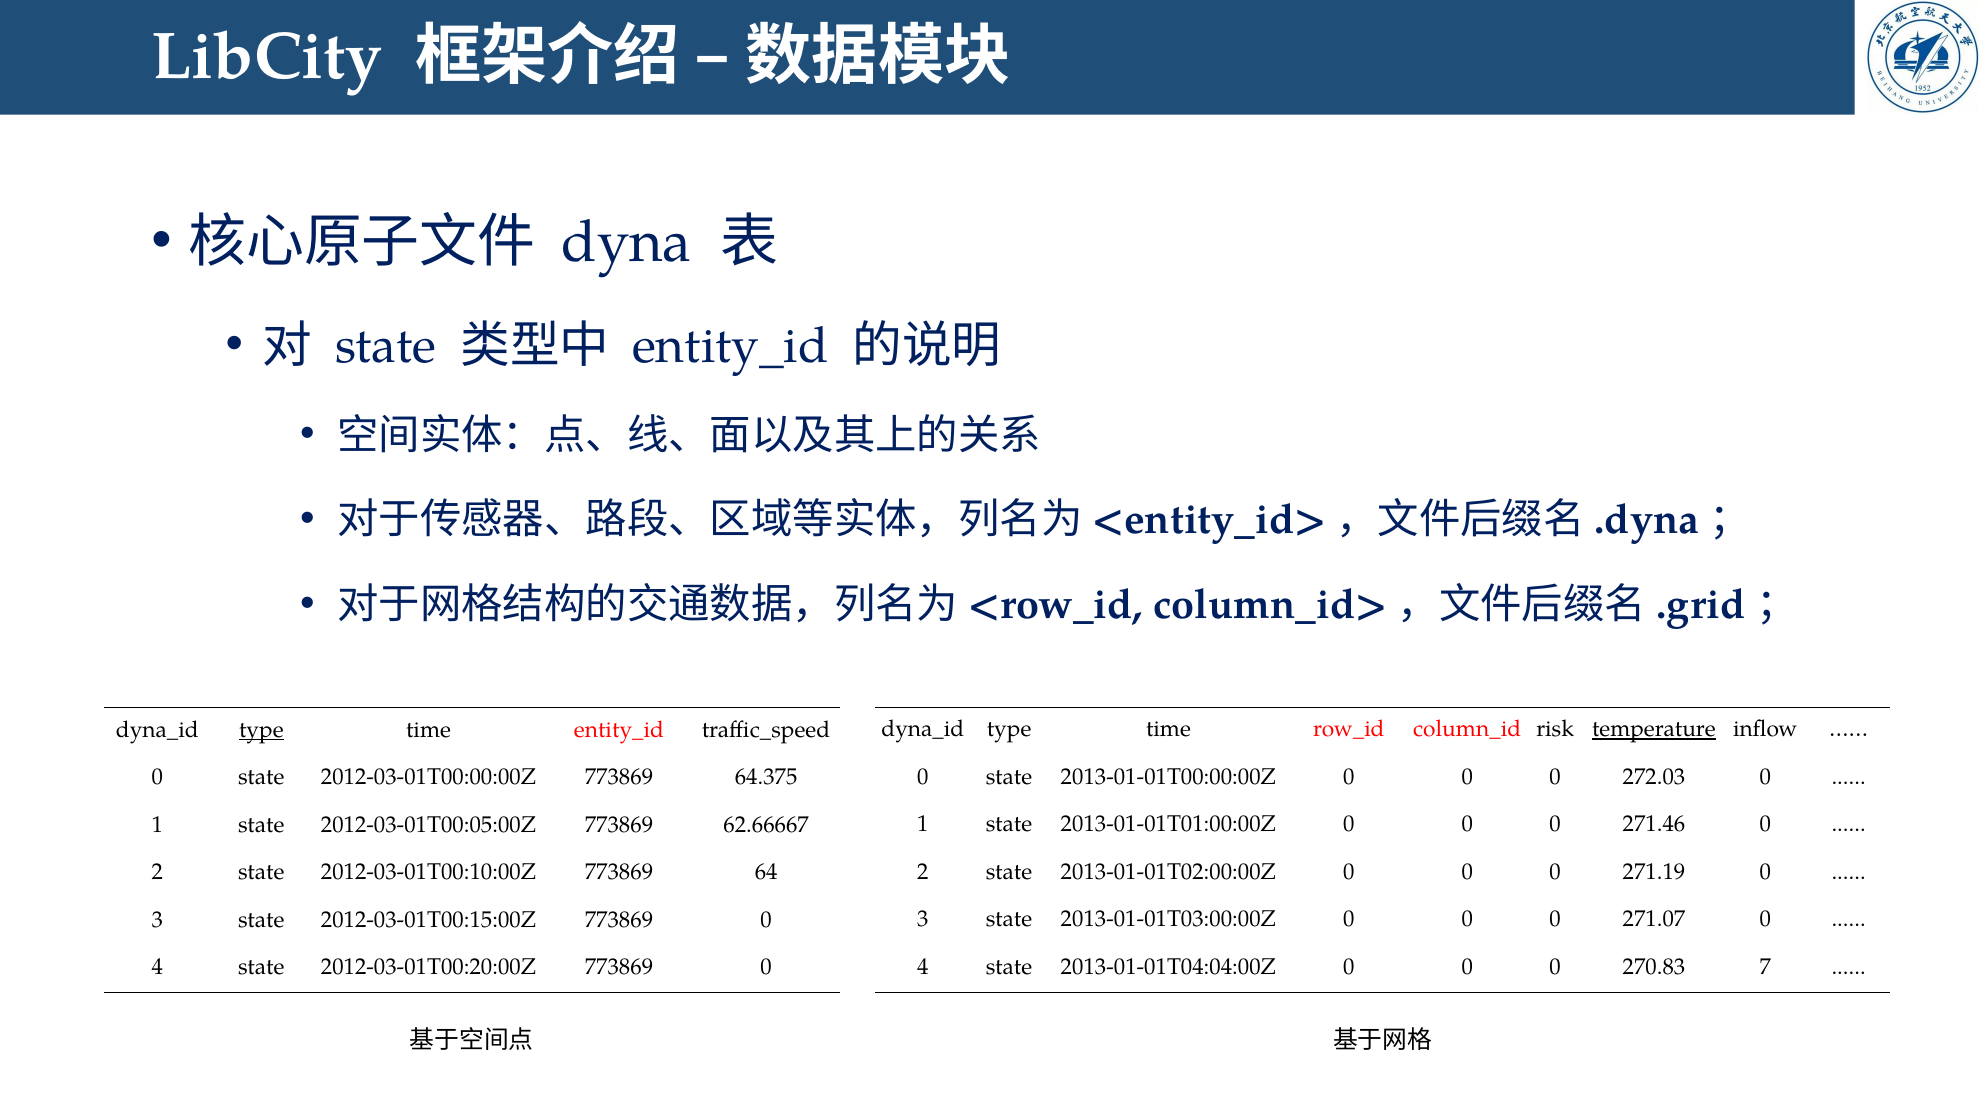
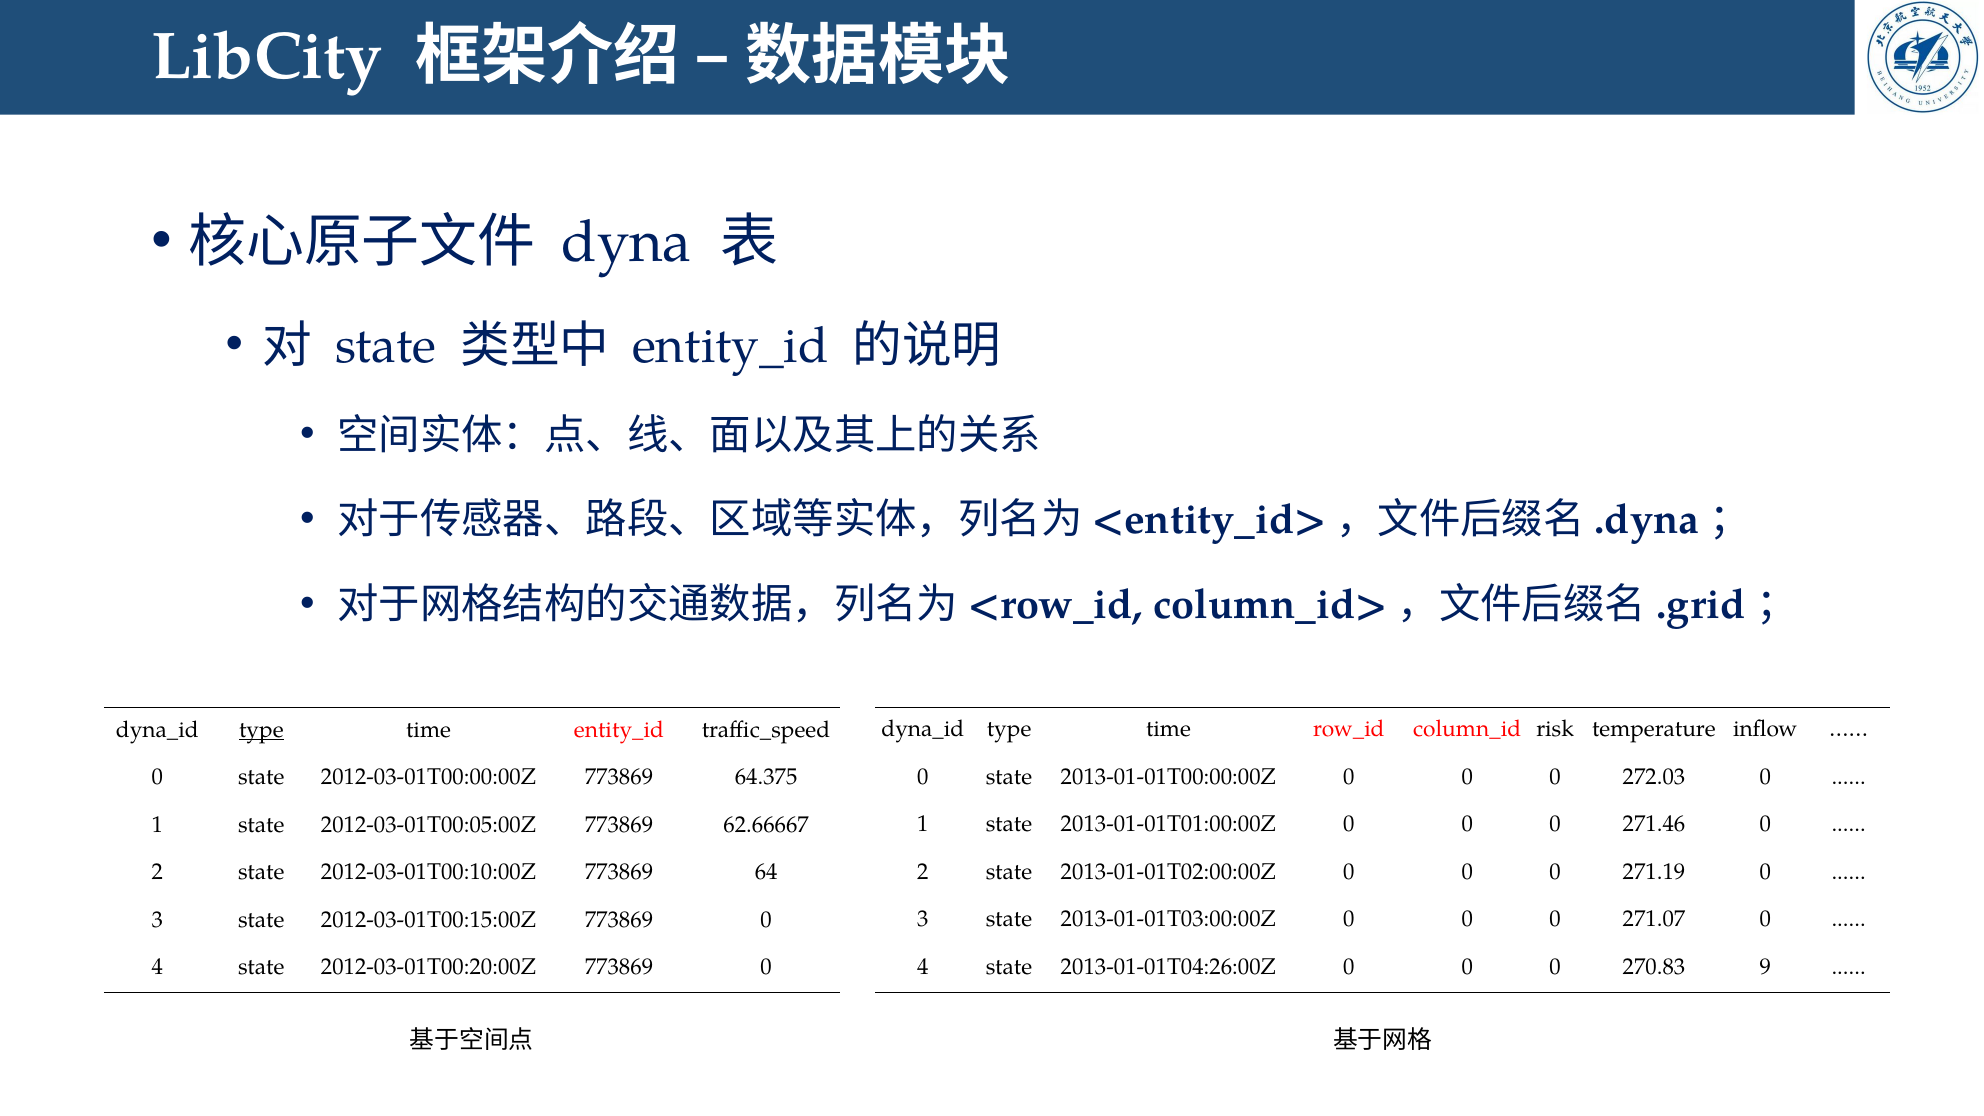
temperature underline: present -> none (1654, 729)
2013-01-01T04:04:00Z: 2013-01-01T04:04:00Z -> 2013-01-01T04:26:00Z (1168, 967)
7: 7 -> 9 (1765, 967)
